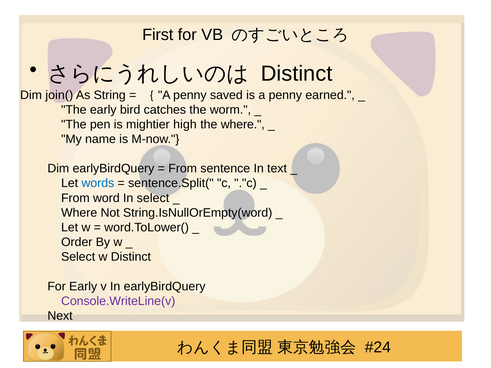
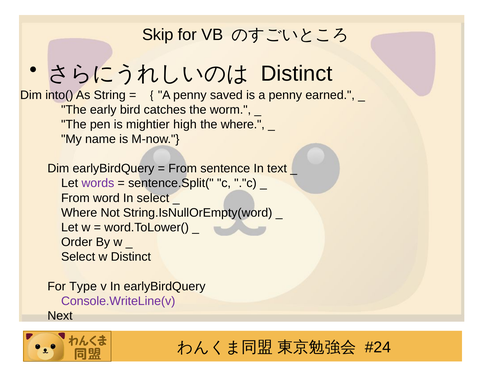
First: First -> Skip (158, 35)
join(: join( -> into( (59, 95)
words colour: blue -> purple (98, 183)
For Early: Early -> Type (83, 287)
